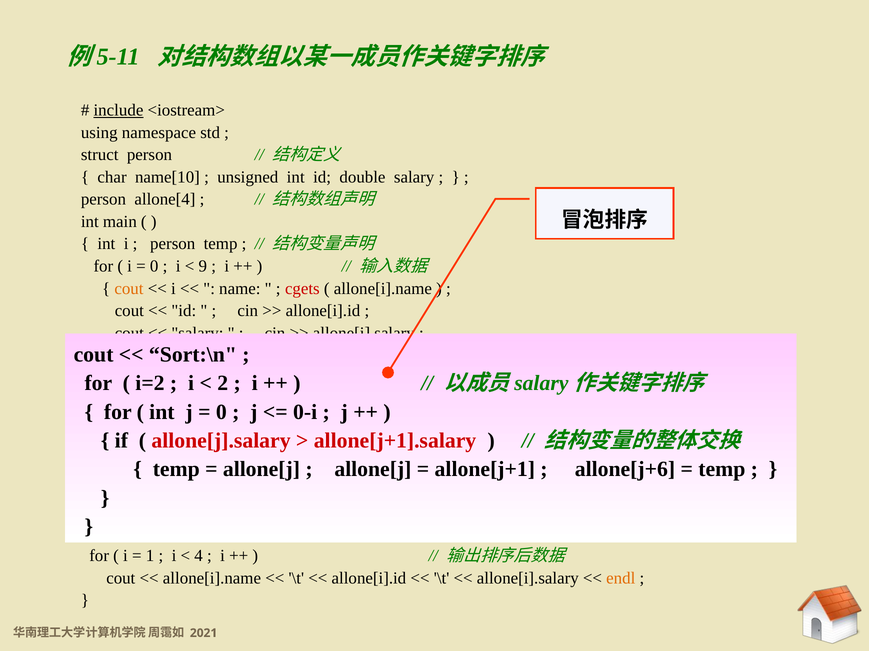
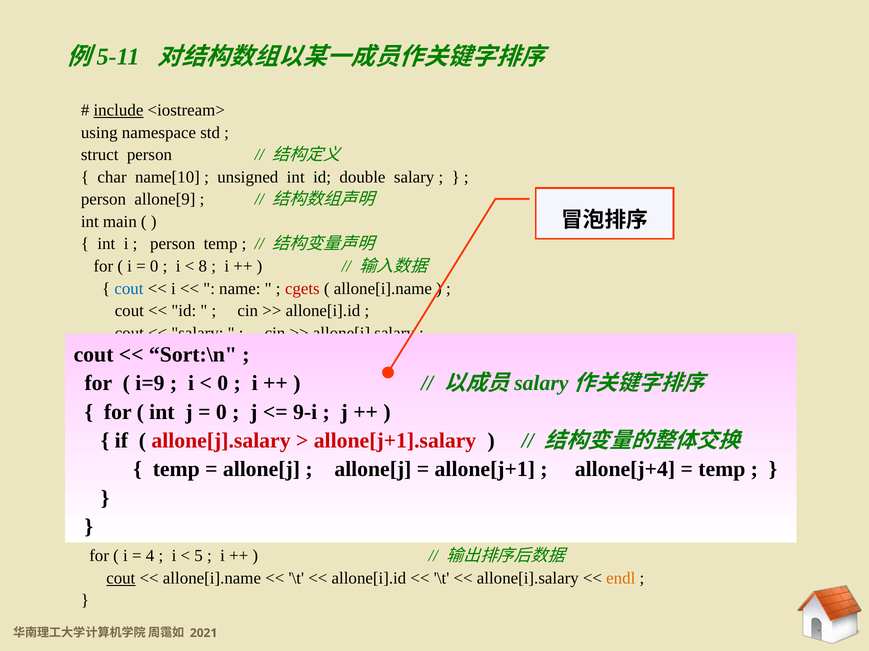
allone[4: allone[4 -> allone[9 (165, 200)
9: 9 -> 8 (203, 267)
cout colour: orange -> blue (129, 289)
i=2: i=2 -> i=9 (150, 384)
2: 2 -> 0 (223, 384)
0-i: 0-i -> 9-i (305, 412)
allone[j+6: allone[j+6 -> allone[j+4 (625, 470)
1: 1 -> 4 (150, 557)
4: 4 -> 5 (199, 557)
cout underline: none -> present (121, 579)
